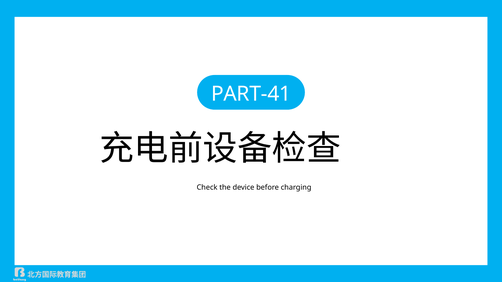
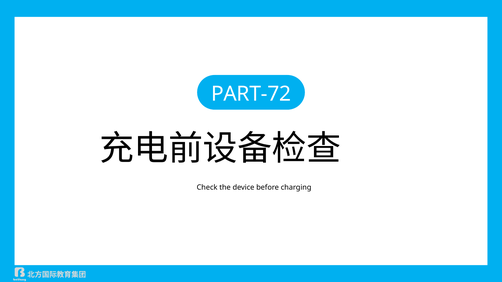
PART-41: PART-41 -> PART-72 (251, 94)
